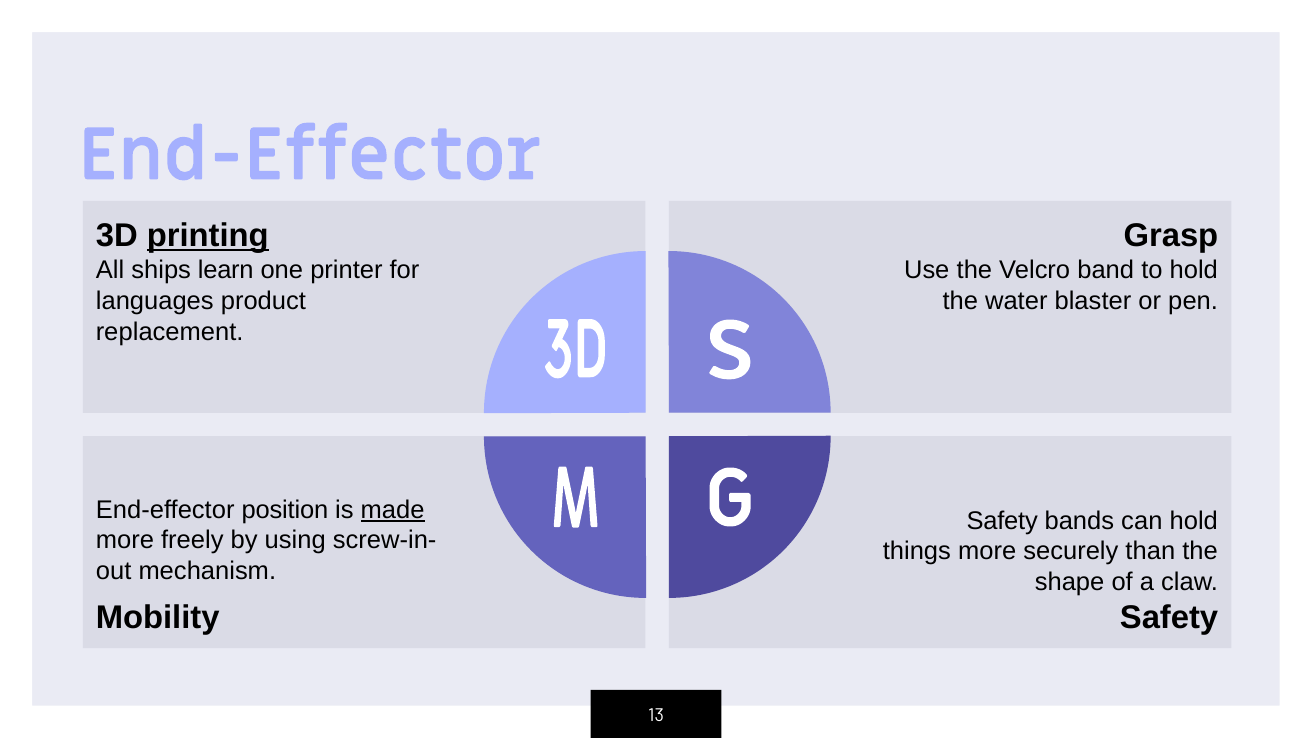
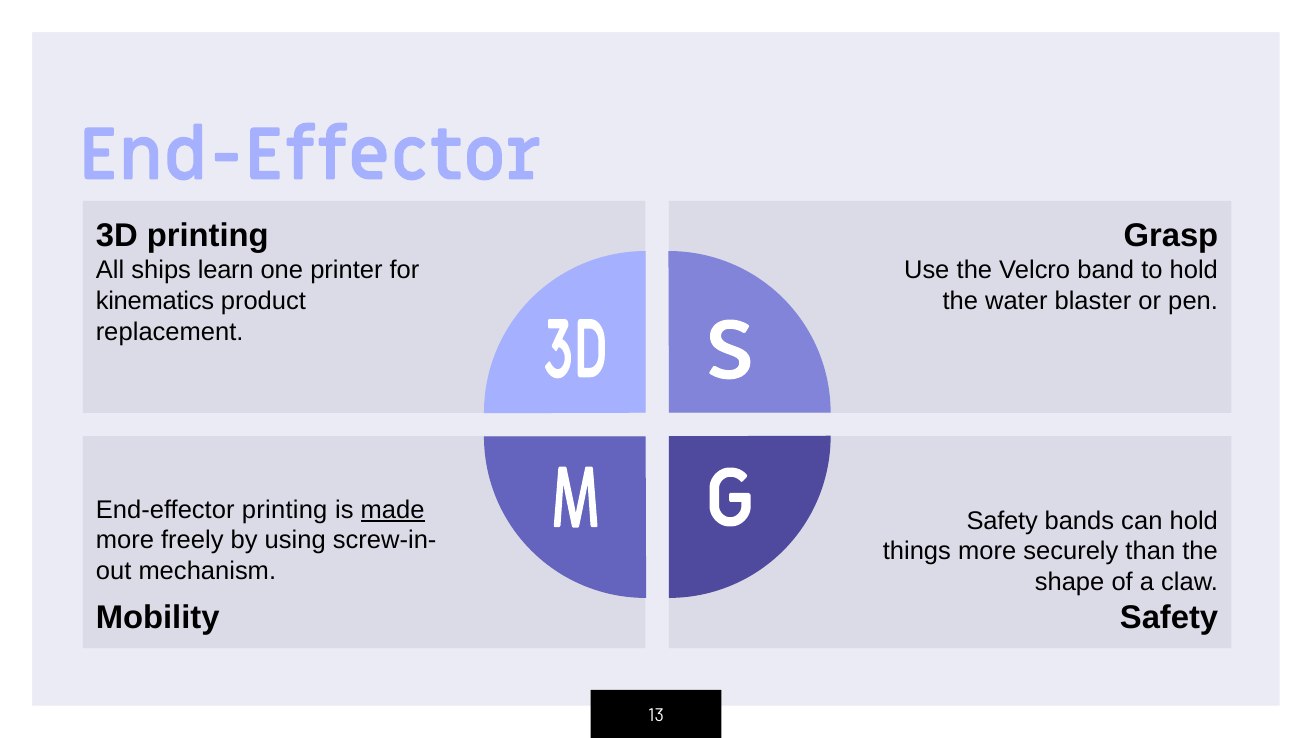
printing underline: present -> none (208, 236)
languages: languages -> kinematics (155, 301)
End-effector position: position -> printing (285, 510)
